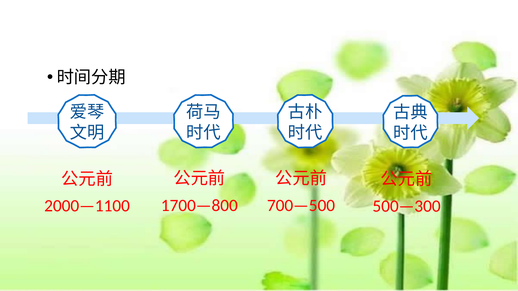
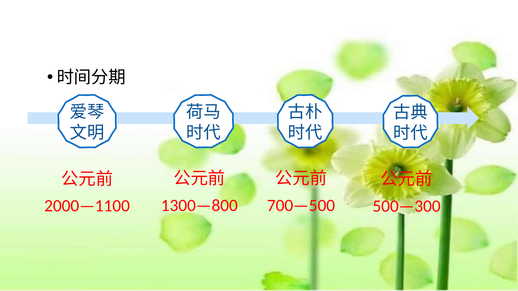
1700—800: 1700—800 -> 1300—800 (199, 206)
